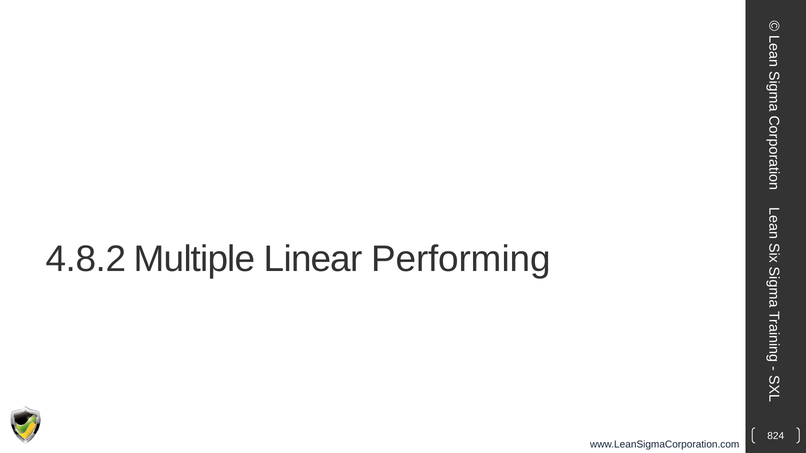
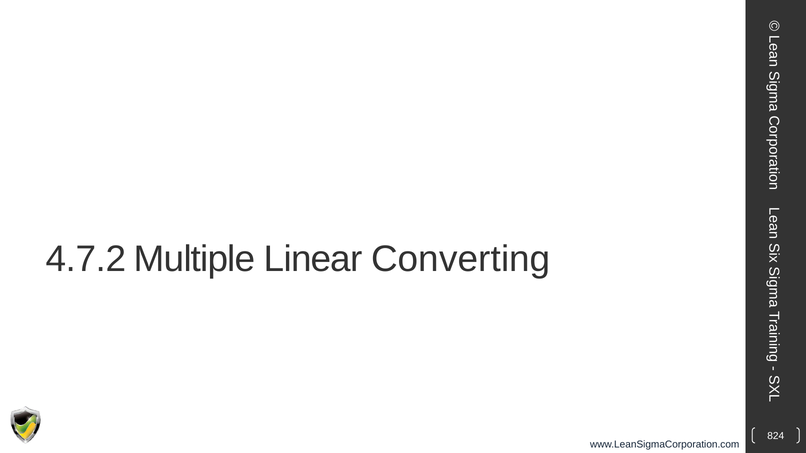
4.8.2: 4.8.2 -> 4.7.2 (86, 259)
Performing: Performing -> Converting (461, 259)
